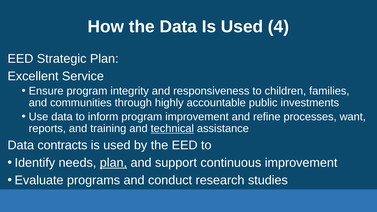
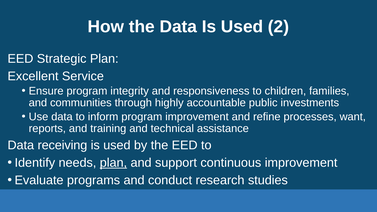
4: 4 -> 2 (279, 27)
technical underline: present -> none (172, 129)
contracts: contracts -> receiving (62, 145)
